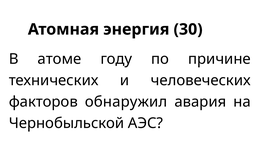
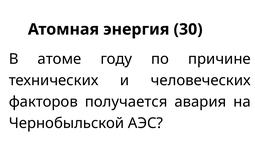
обнаружил: обнаружил -> получается (126, 102)
